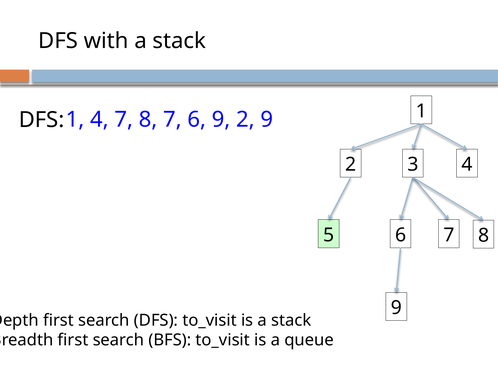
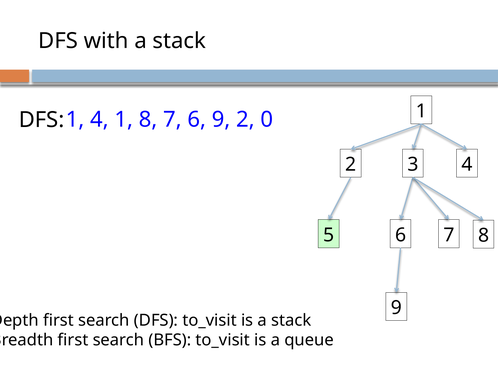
4 7: 7 -> 1 (124, 120)
2 9: 9 -> 0 (267, 120)
